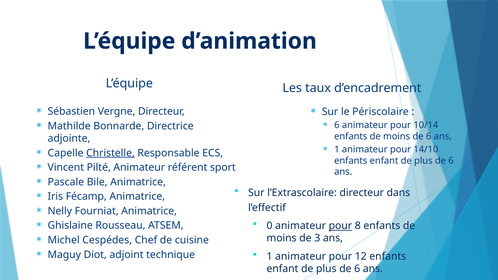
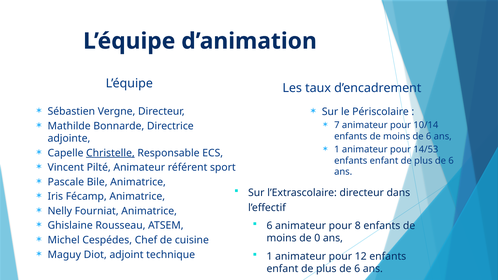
6: 6 -> 7 (337, 125)
14/10: 14/10 -> 14/53 (426, 150)
0: 0 -> 6 (270, 226)
pour underline: present -> none (340, 226)
3: 3 -> 0 (317, 238)
